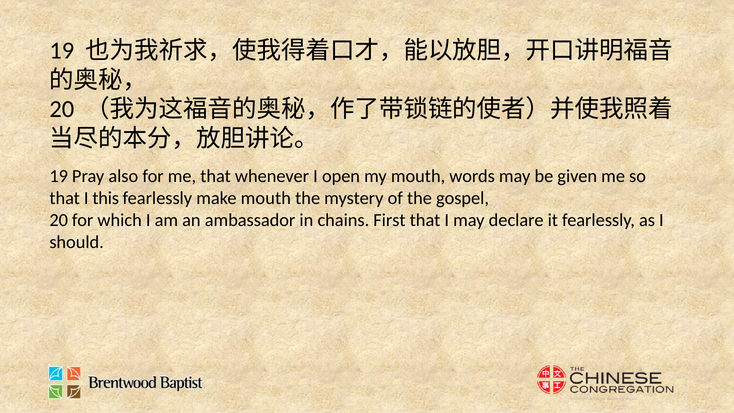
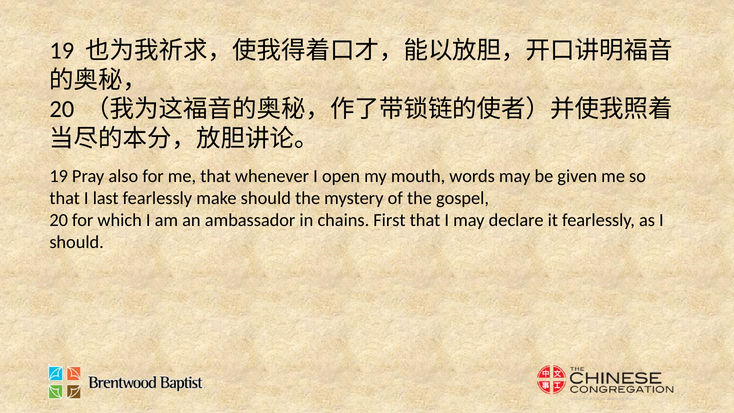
this: this -> last (106, 198)
make mouth: mouth -> should (266, 198)
